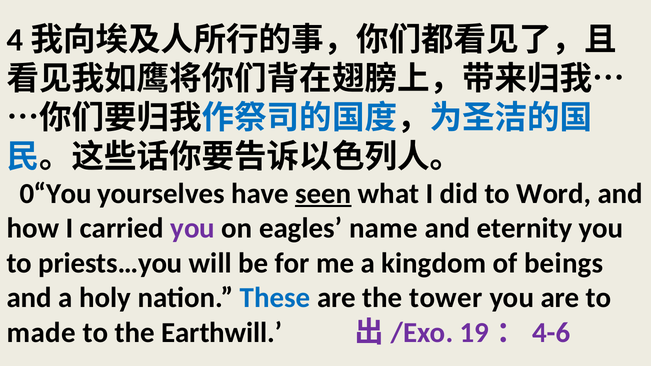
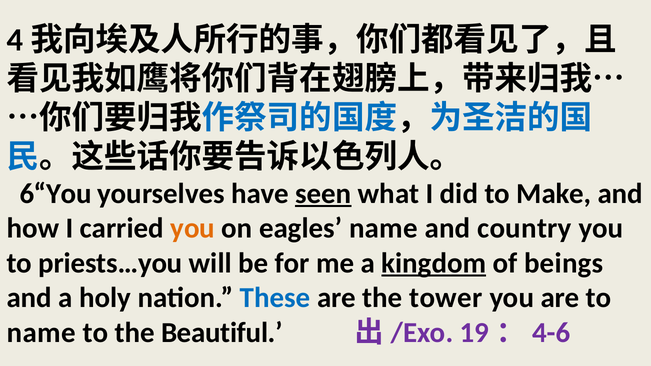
0“You: 0“You -> 6“You (56, 194)
Word: Word -> Make (554, 194)
you colour: purple -> orange (193, 229)
eternity: eternity -> country (524, 229)
kingdom underline: none -> present (434, 263)
made: made -> name (41, 333)
Earthwill: Earthwill -> Beautiful (222, 333)
